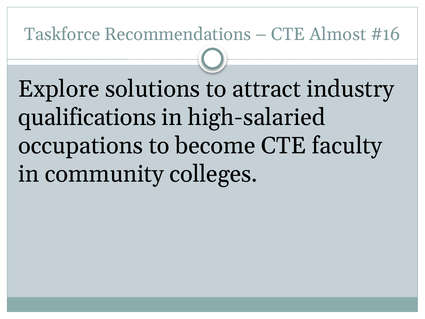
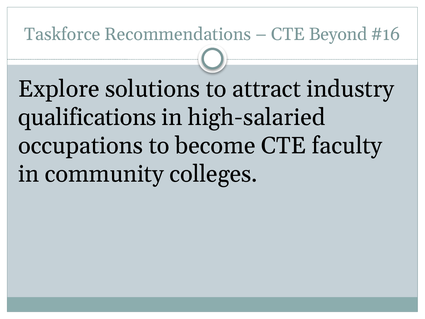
Almost: Almost -> Beyond (338, 34)
